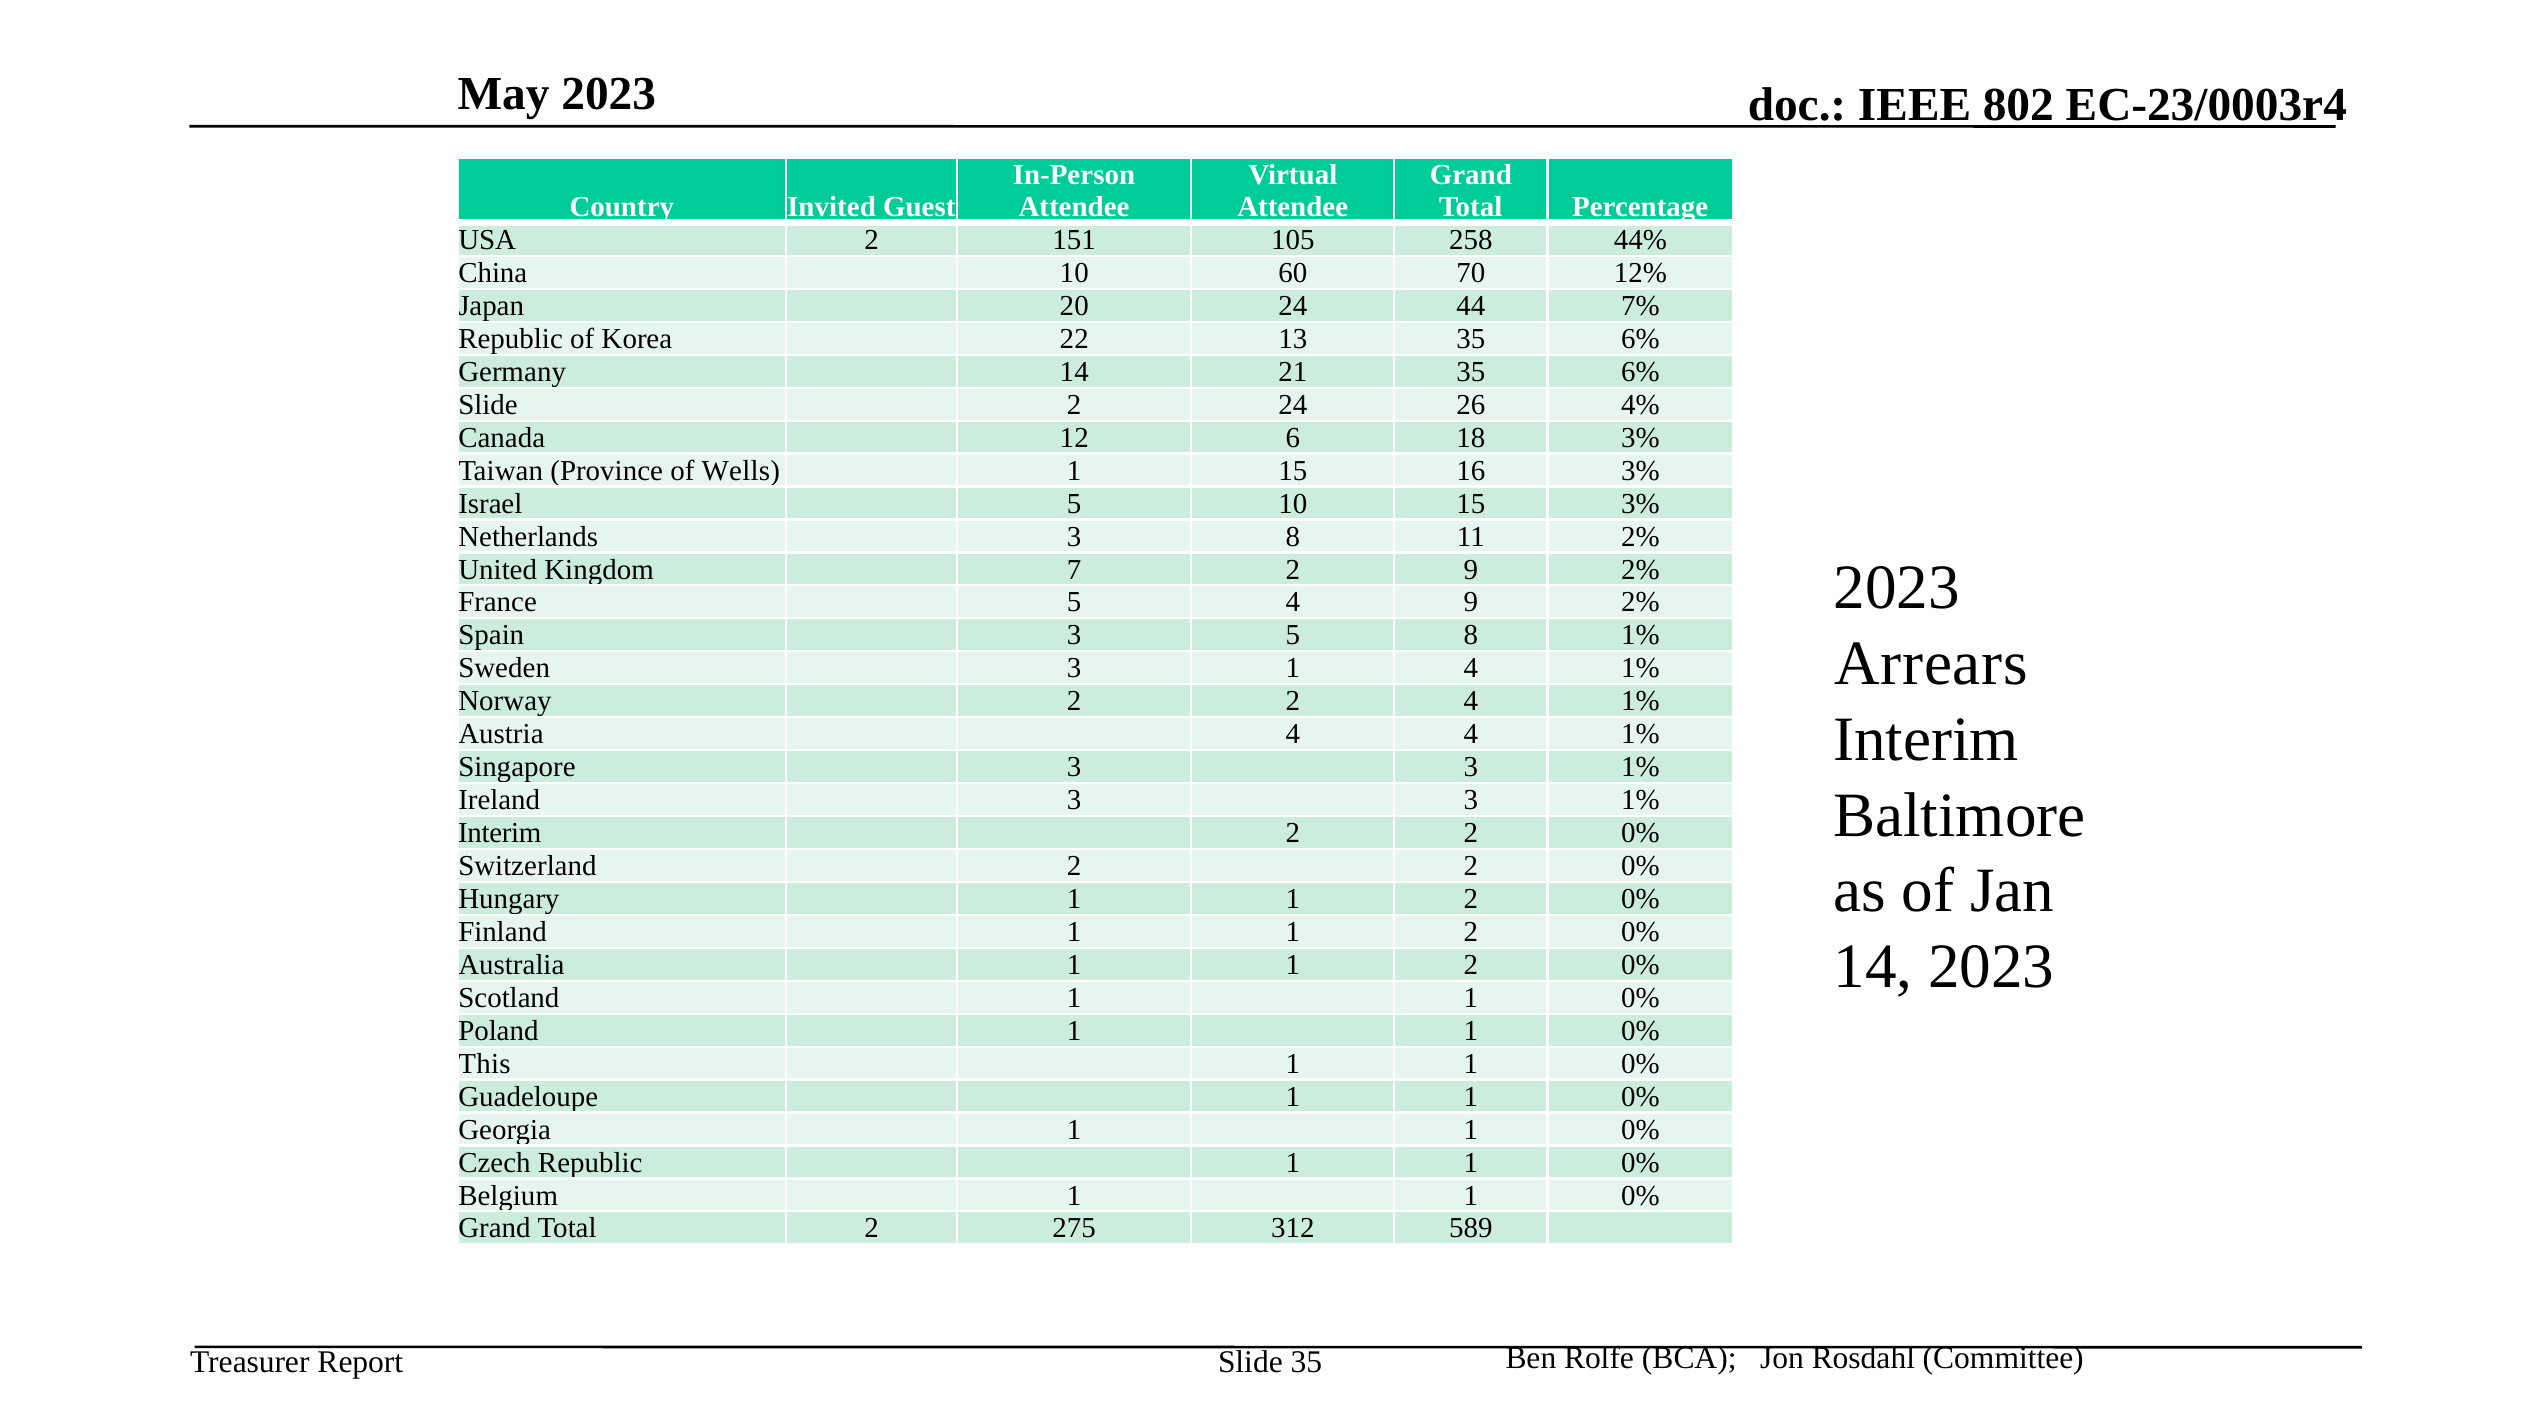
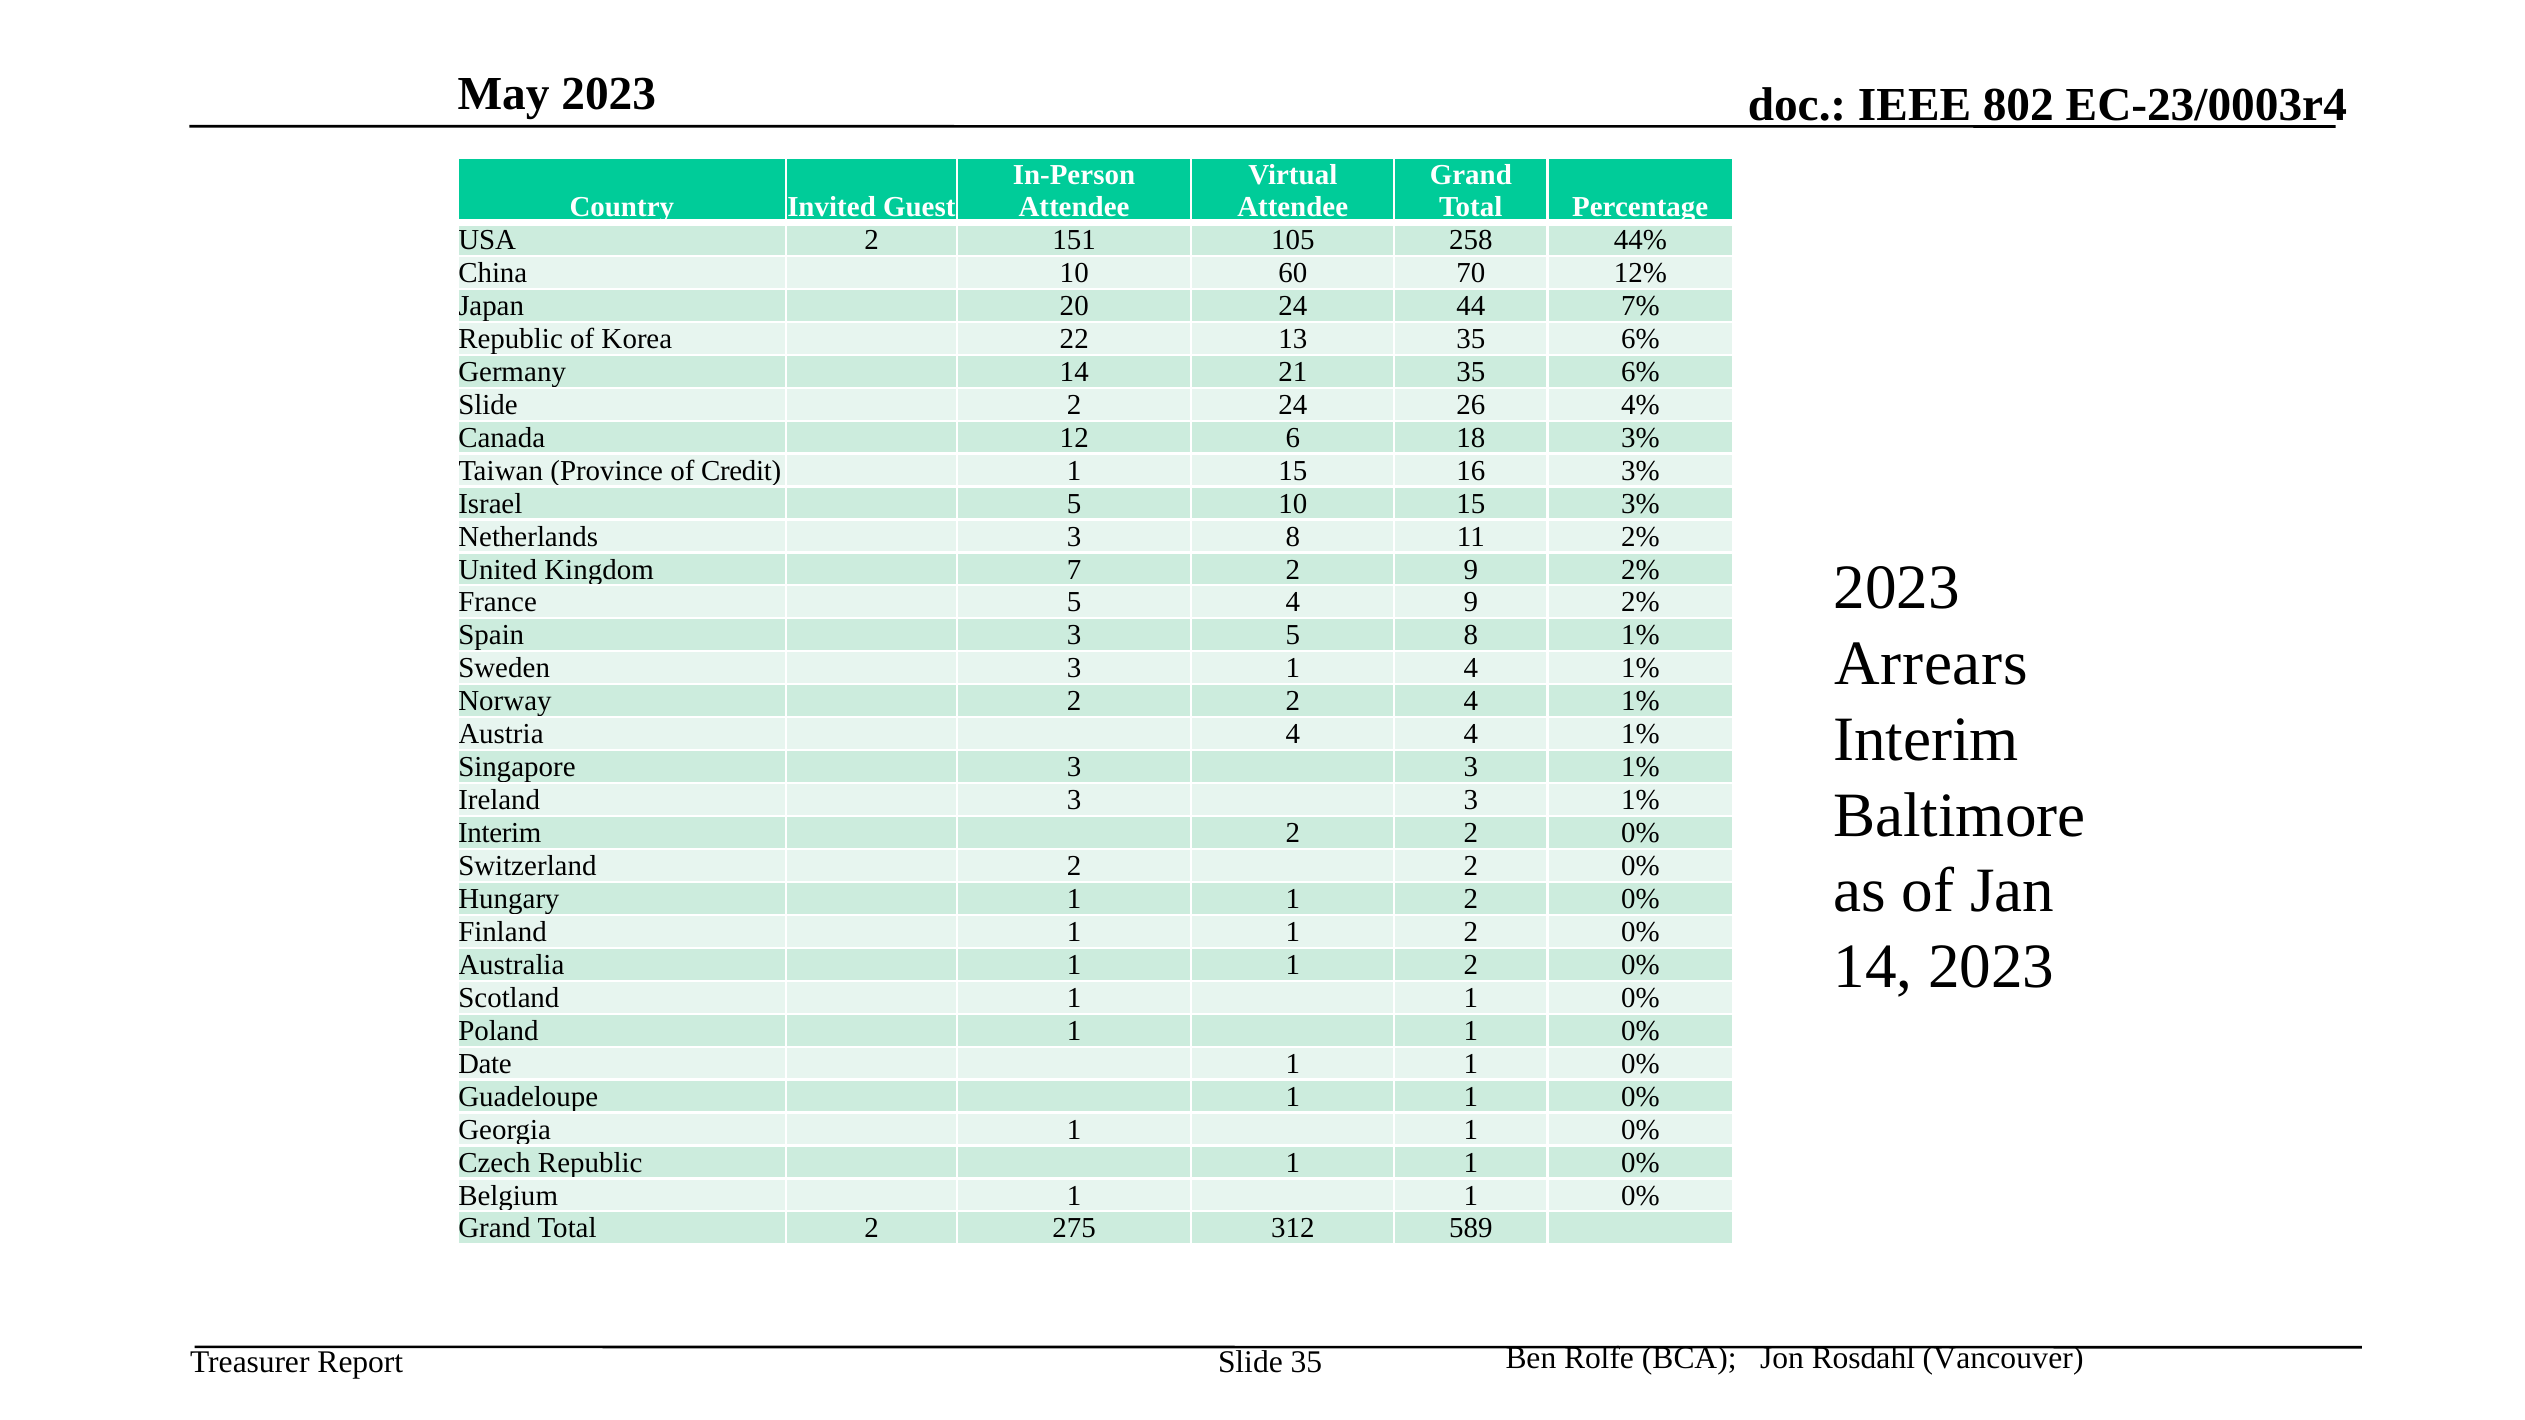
Wells: Wells -> Credit (741, 471)
This: This -> Date (485, 1064)
Committee: Committee -> Vancouver (2003, 1358)
